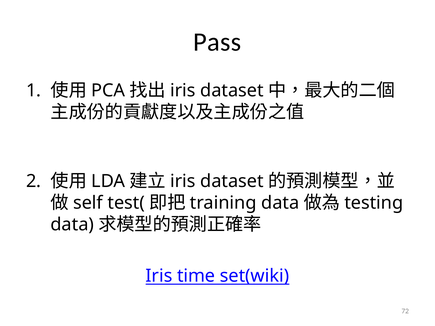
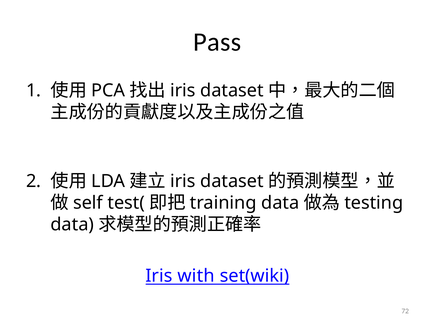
time: time -> with (196, 276)
